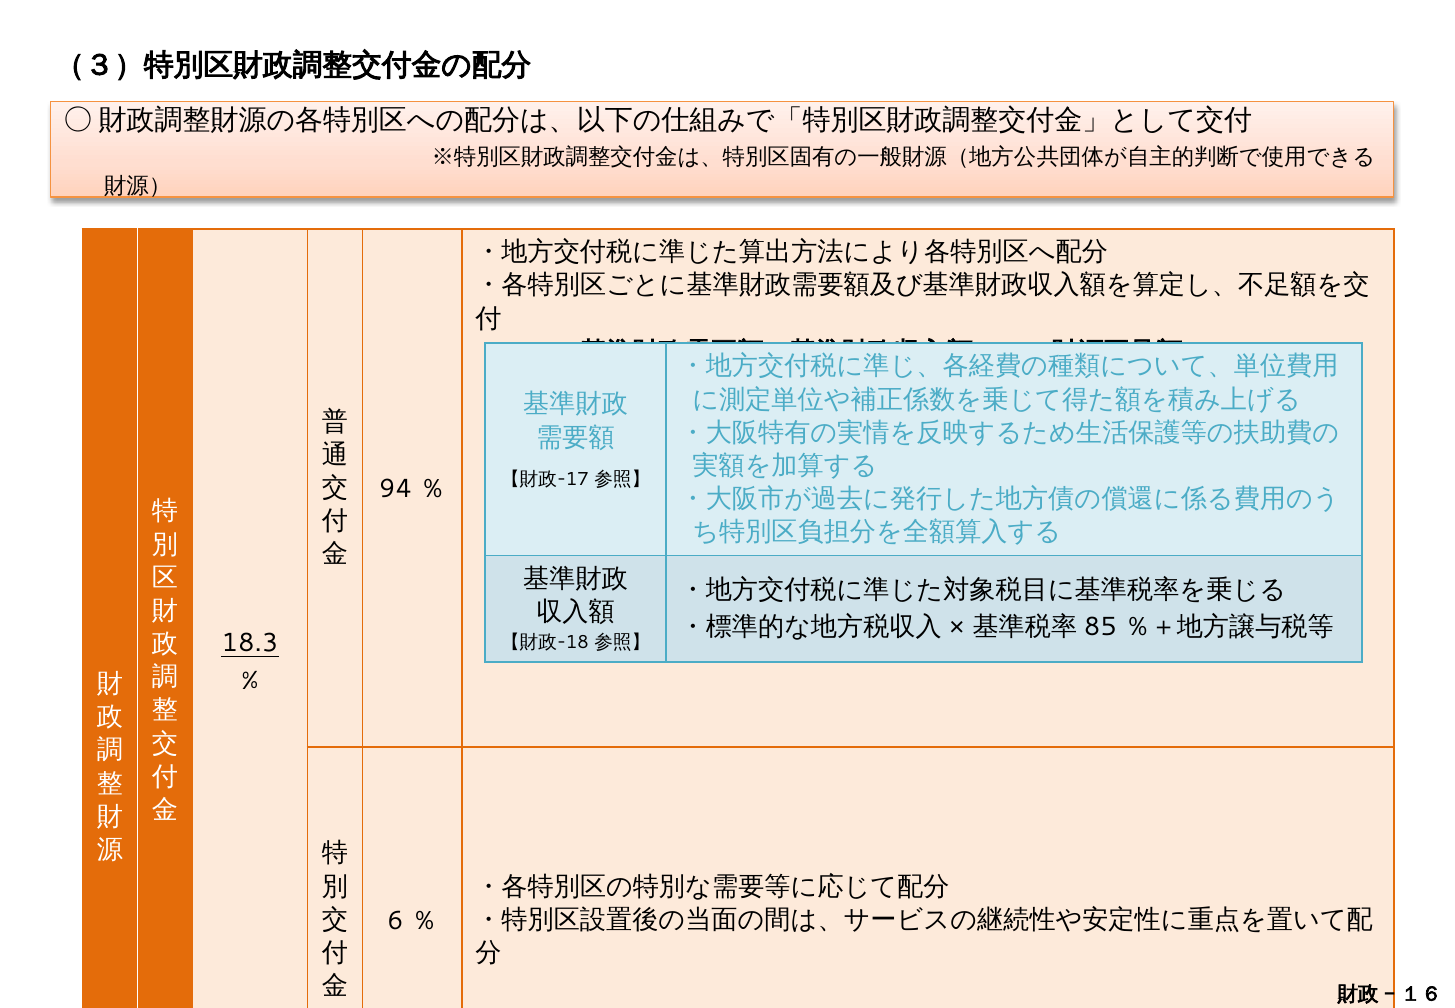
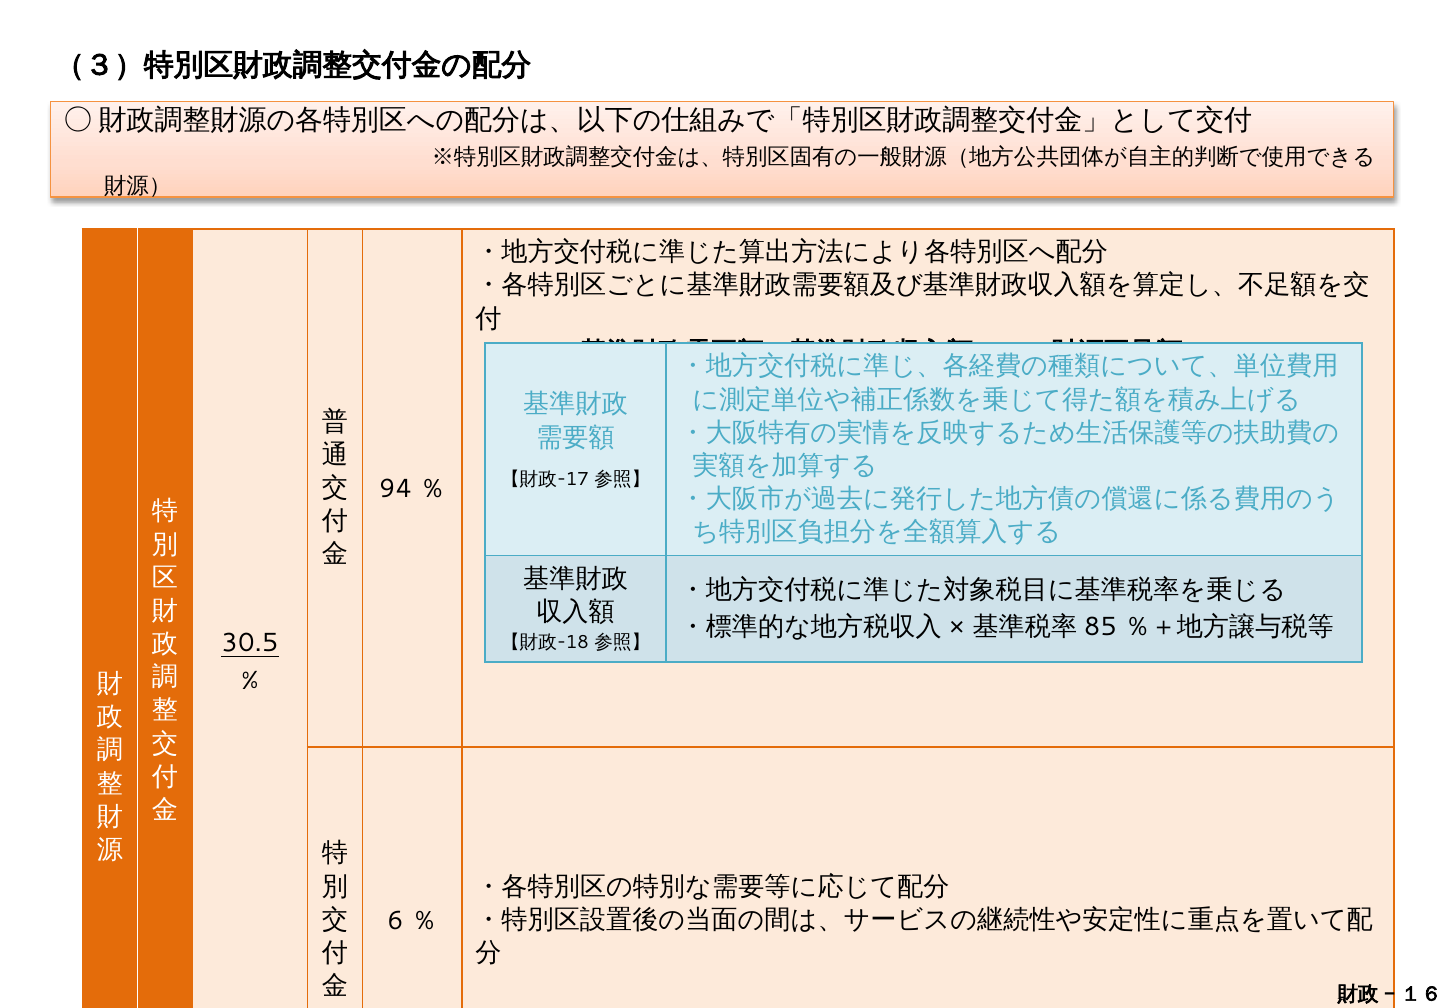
18.3: 18.3 -> 30.5 (250, 643)
